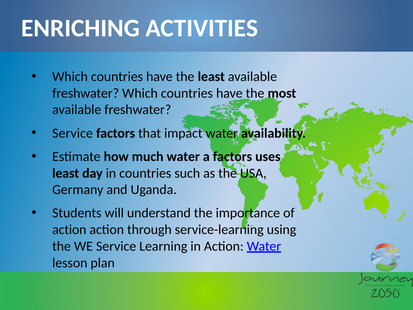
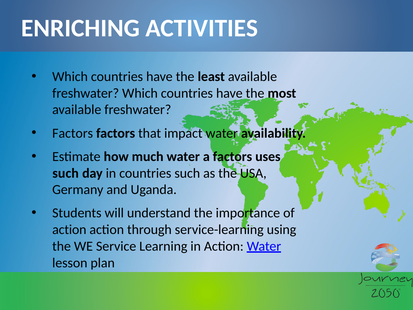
Service: Service -> Factors (73, 133)
least: least -> such (66, 173)
